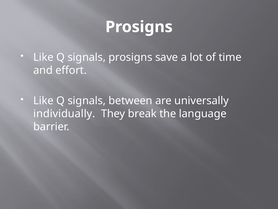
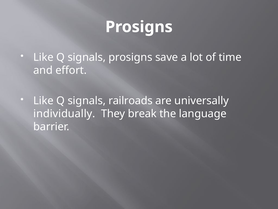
between: between -> railroads (131, 101)
